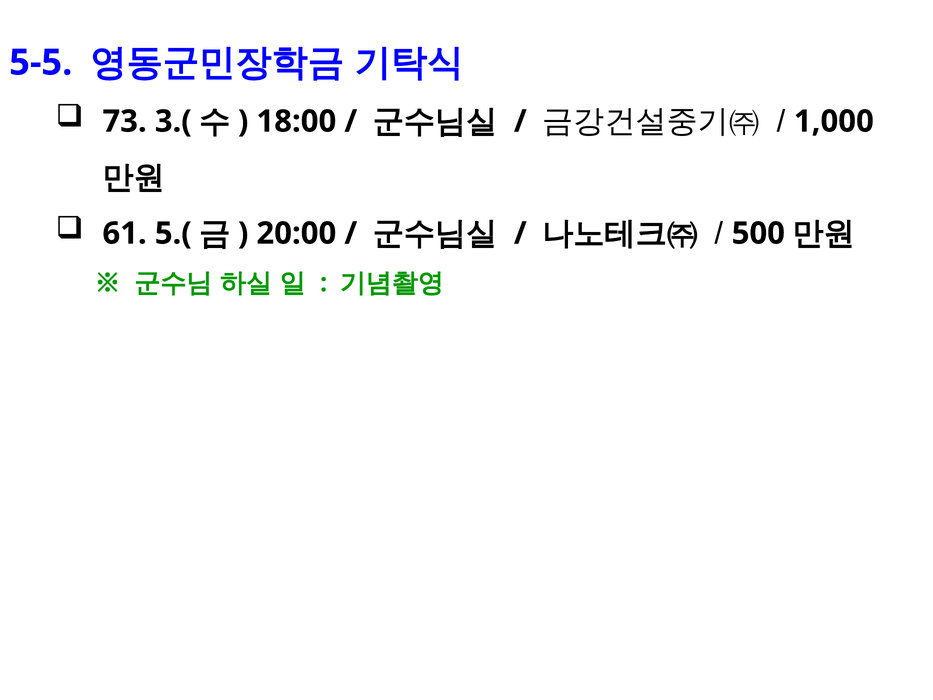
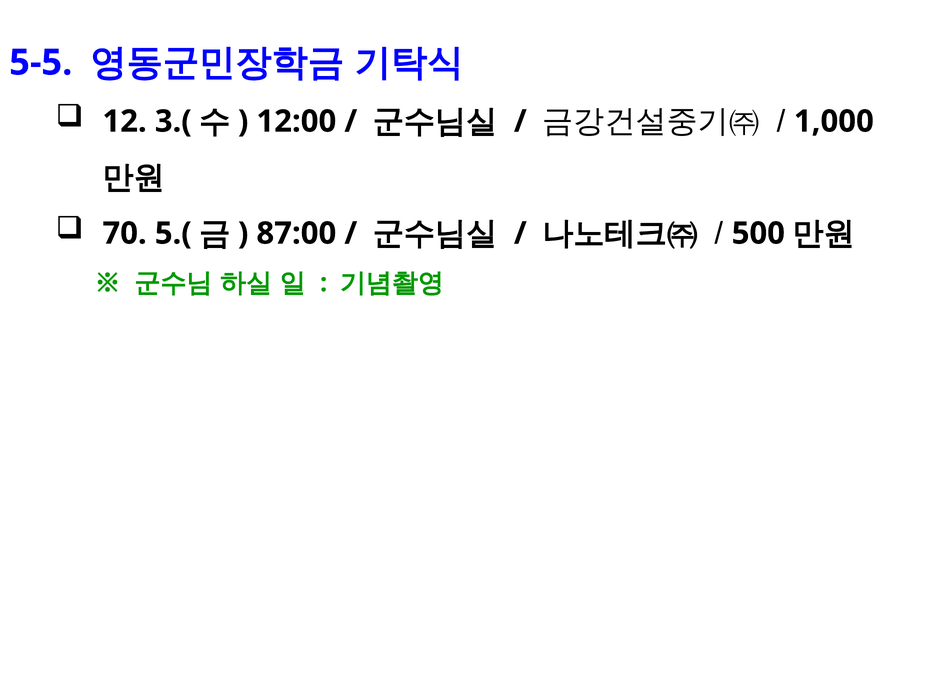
73: 73 -> 12 (125, 121)
18:00: 18:00 -> 12:00 (296, 121)
61: 61 -> 70 (125, 233)
20:00: 20:00 -> 87:00 (296, 233)
